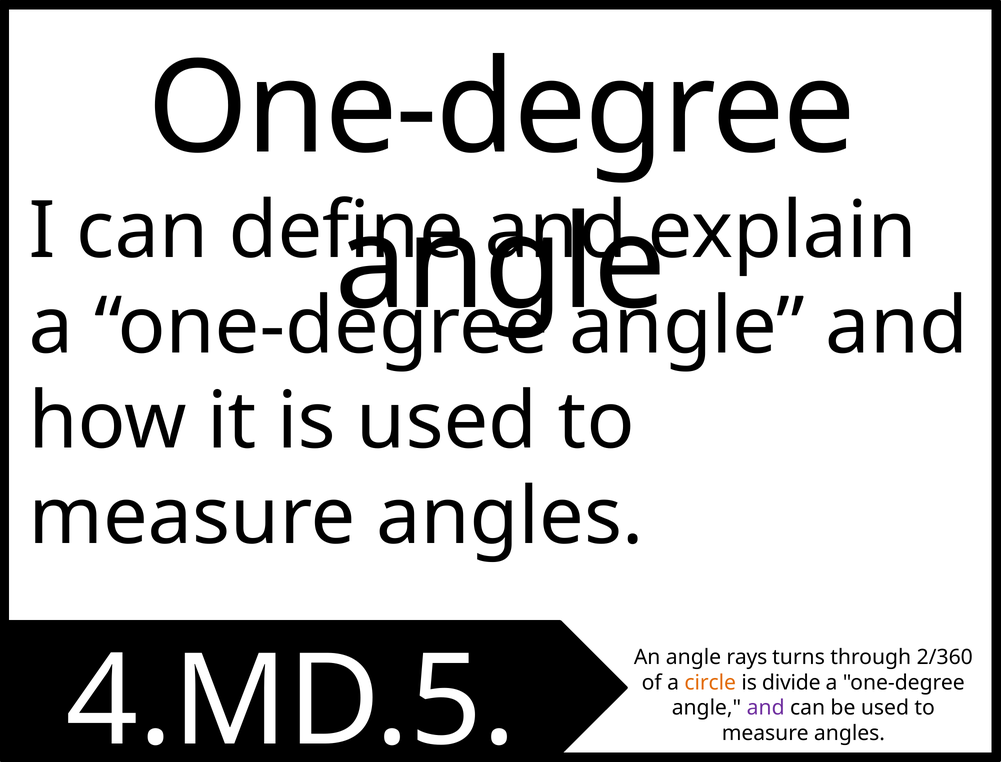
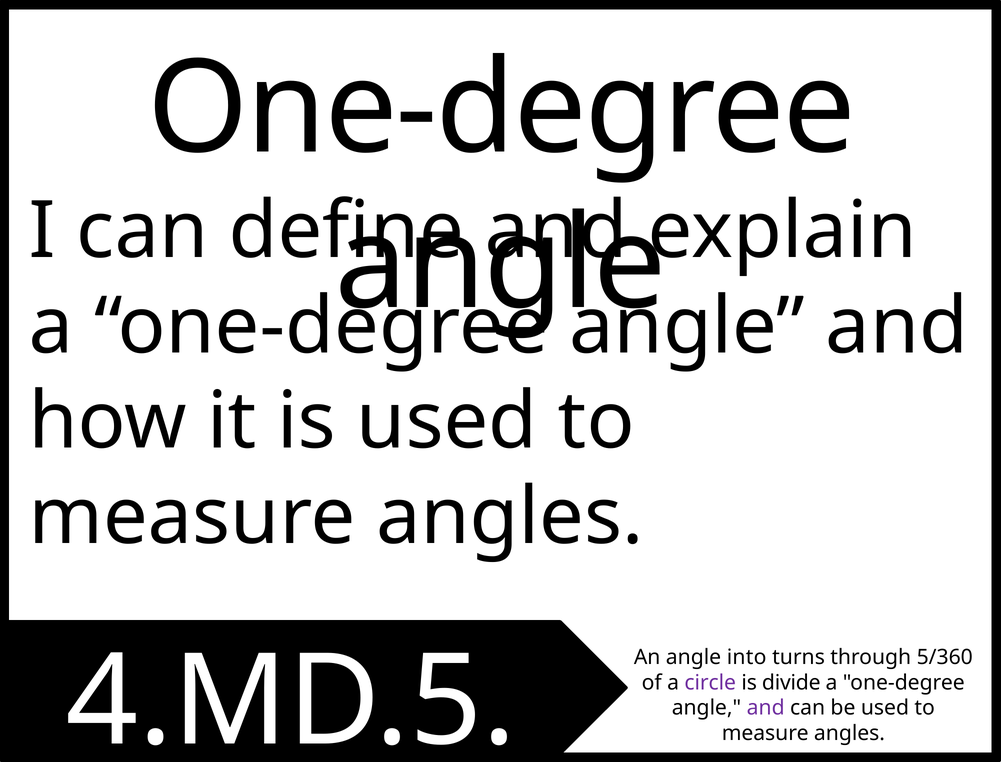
rays: rays -> into (747, 658)
2/360: 2/360 -> 5/360 (945, 658)
circle colour: orange -> purple (710, 683)
